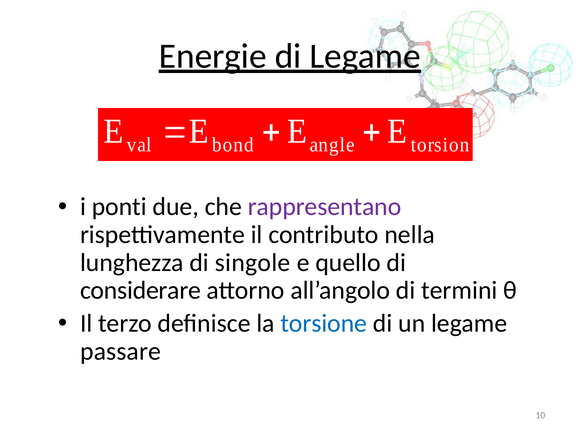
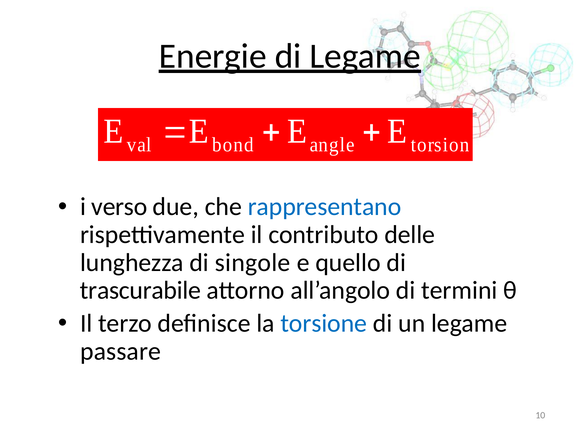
ponti: ponti -> verso (119, 207)
rappresentano colour: purple -> blue (325, 207)
nella: nella -> delle (410, 235)
considerare: considerare -> trascurabile (140, 290)
